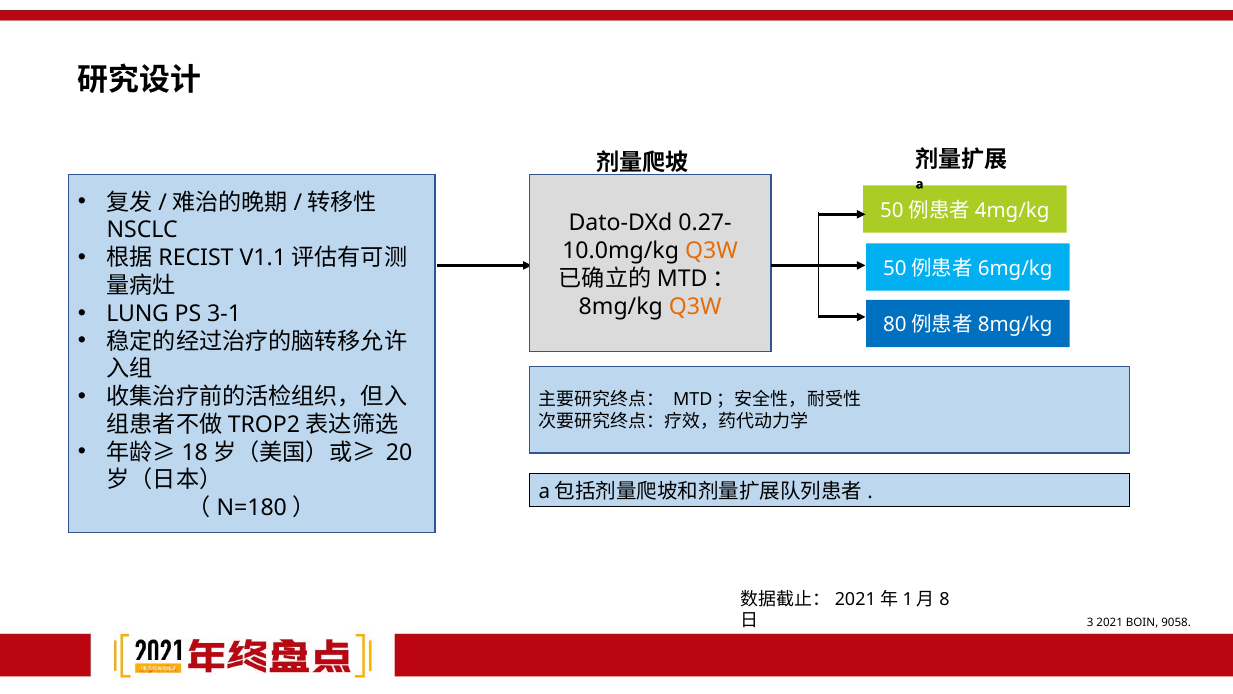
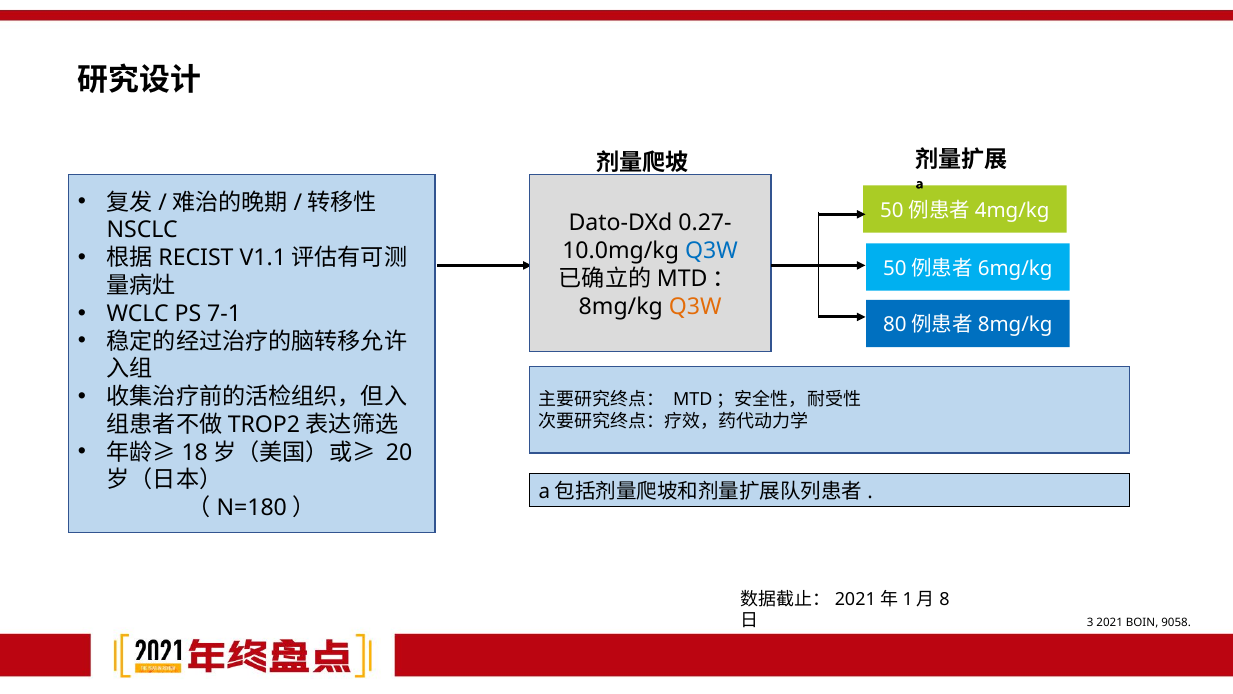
Q3W colour: orange -> blue (711, 251)
LUNG: LUNG -> WCLC (138, 313)
3-1: 3-1 -> 7-1 (224, 313)
